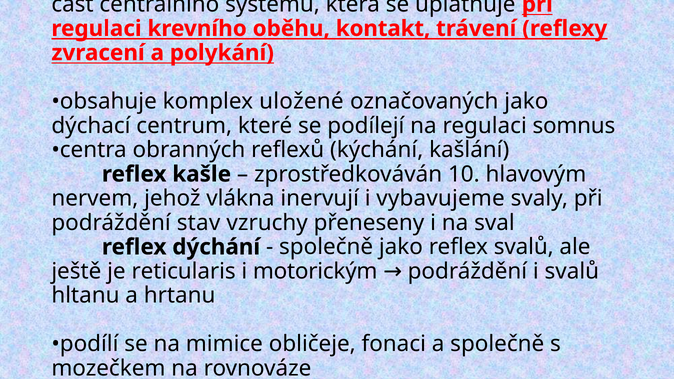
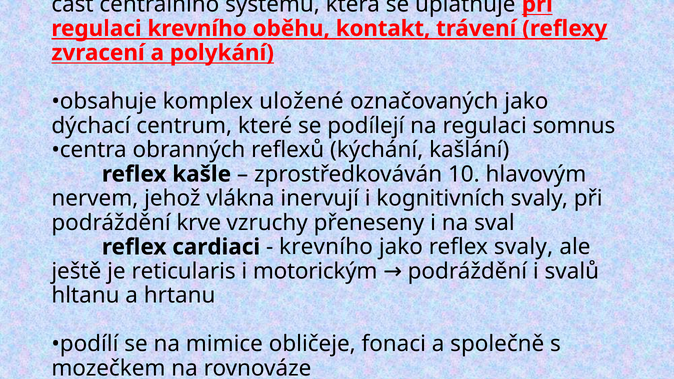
vybavujeme: vybavujeme -> kognitivních (441, 199)
stav: stav -> krve (199, 223)
dýchání: dýchání -> cardiaci (216, 247)
společně: společně -> krevního (326, 247)
reflex svalů: svalů -> svaly (524, 247)
